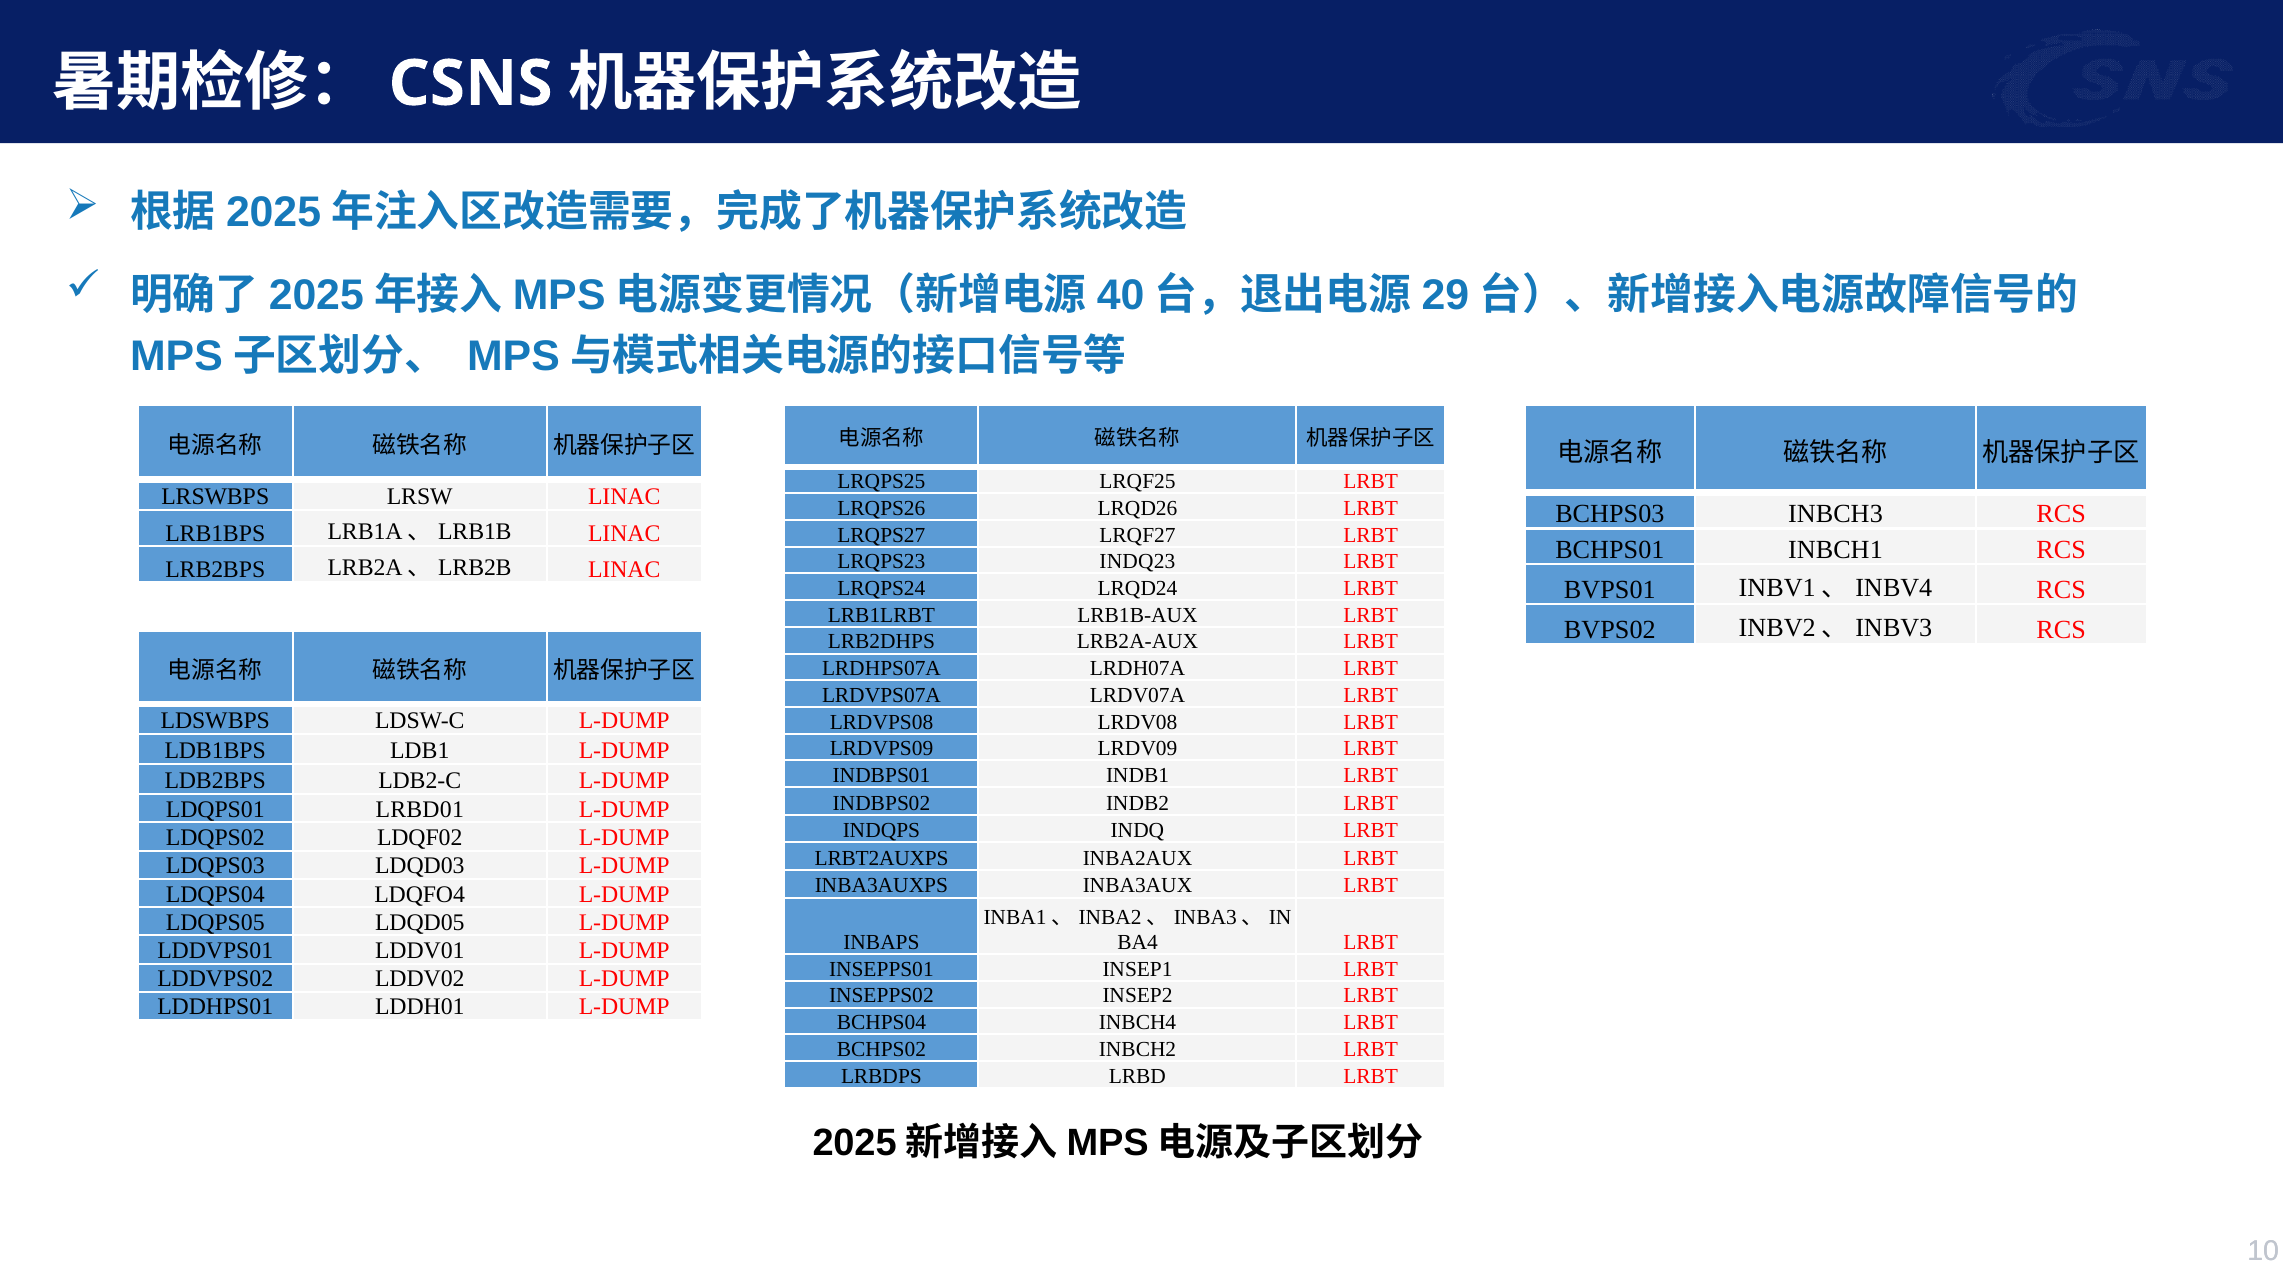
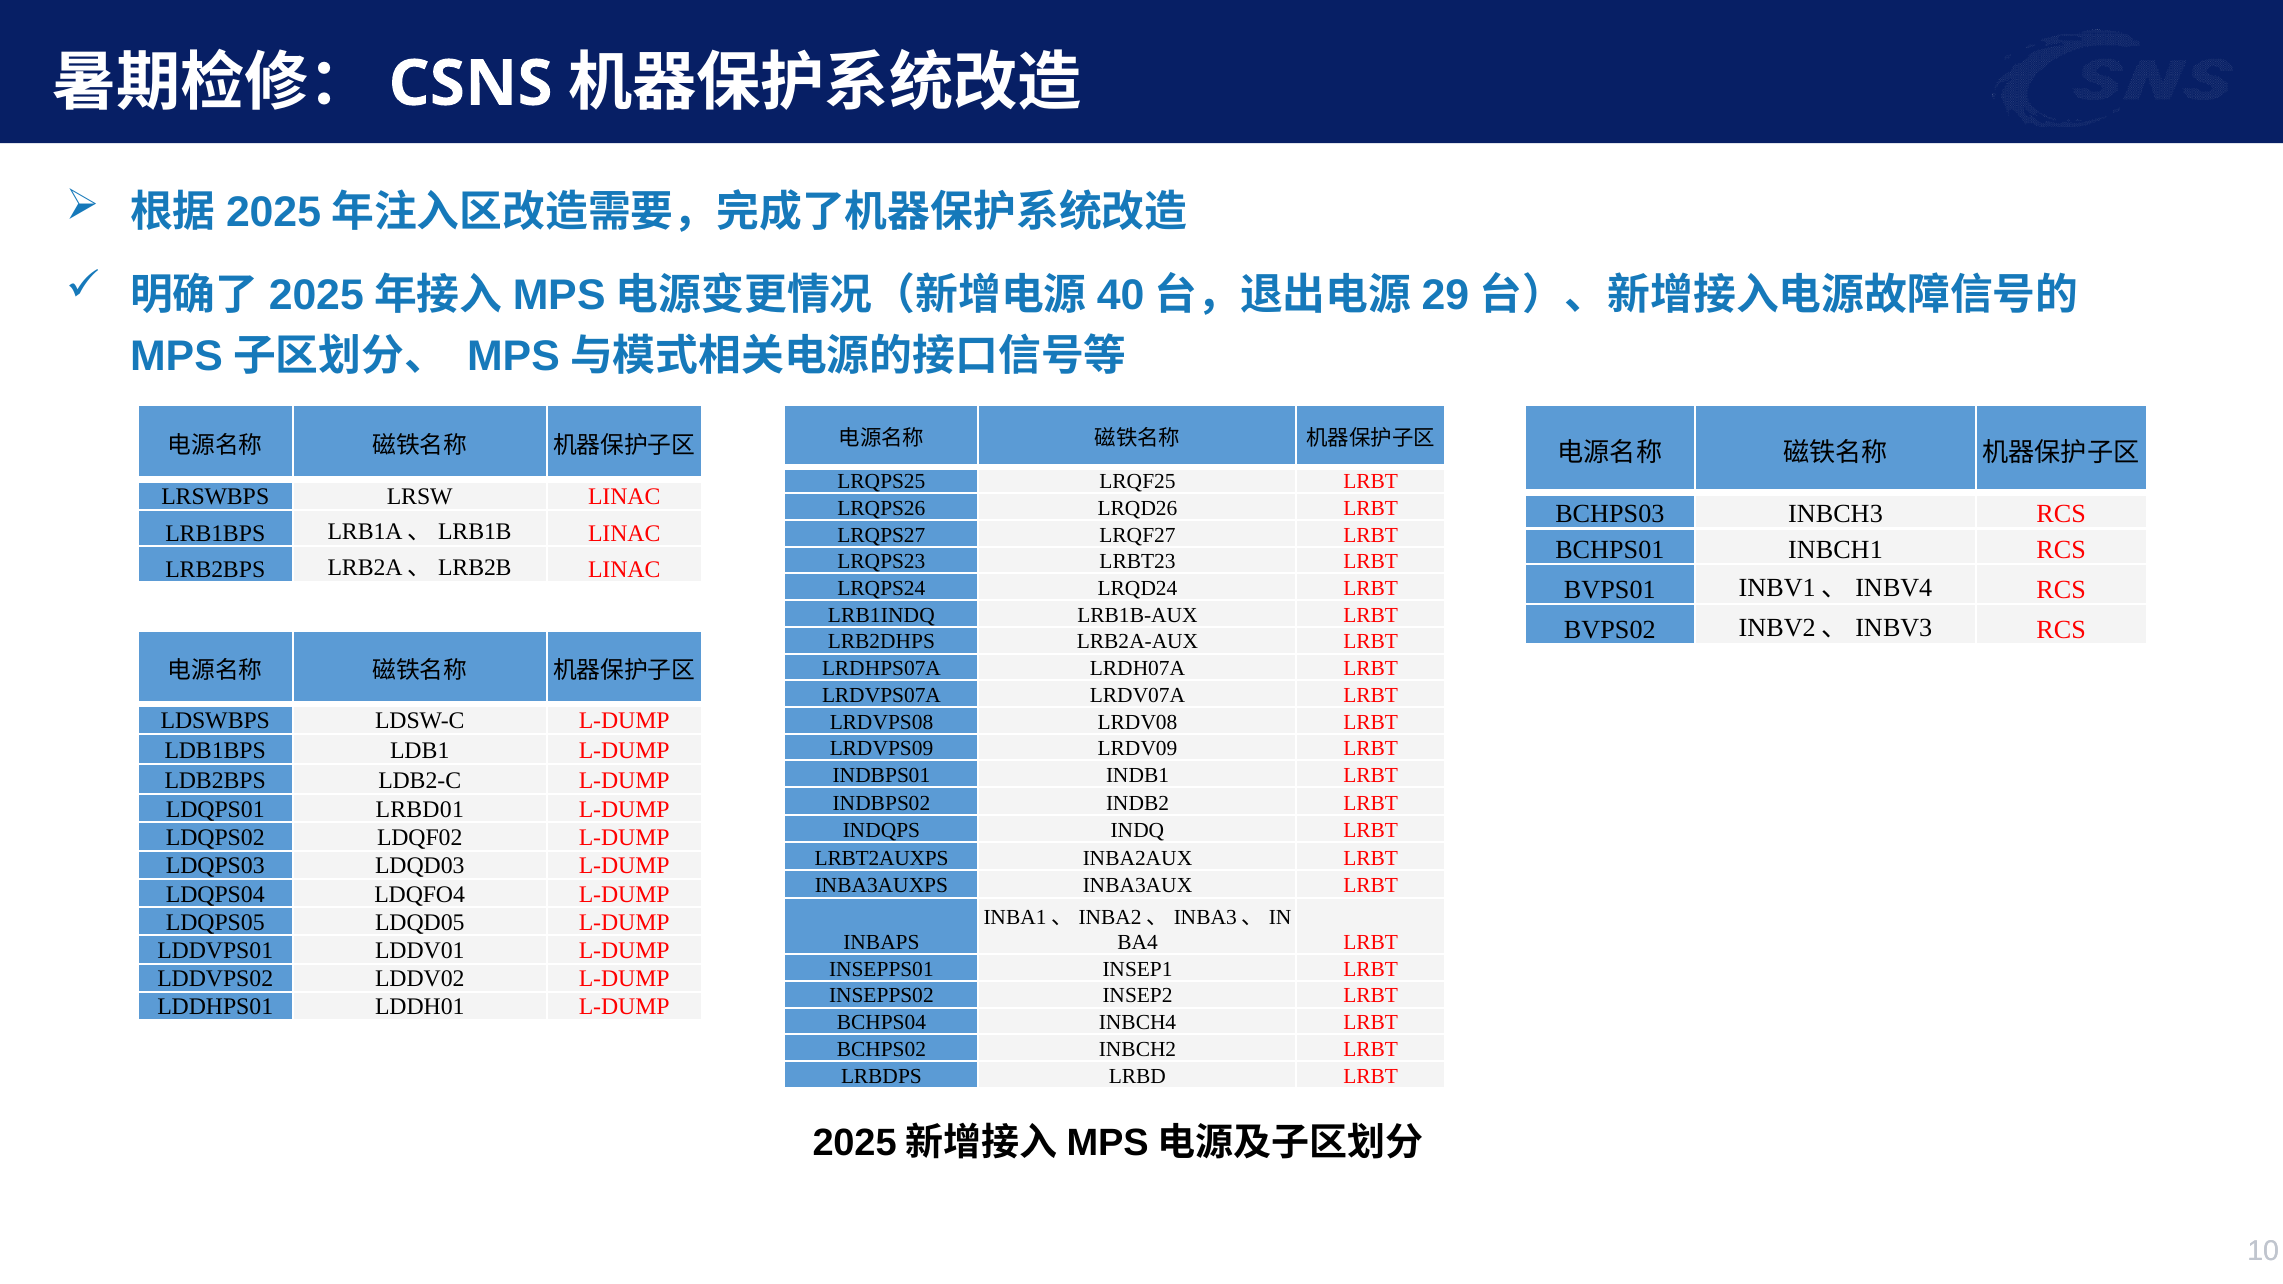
INDQ23: INDQ23 -> LRBT23 (1138, 562)
LRB1LRBT: LRB1LRBT -> LRB1INDQ (881, 615)
